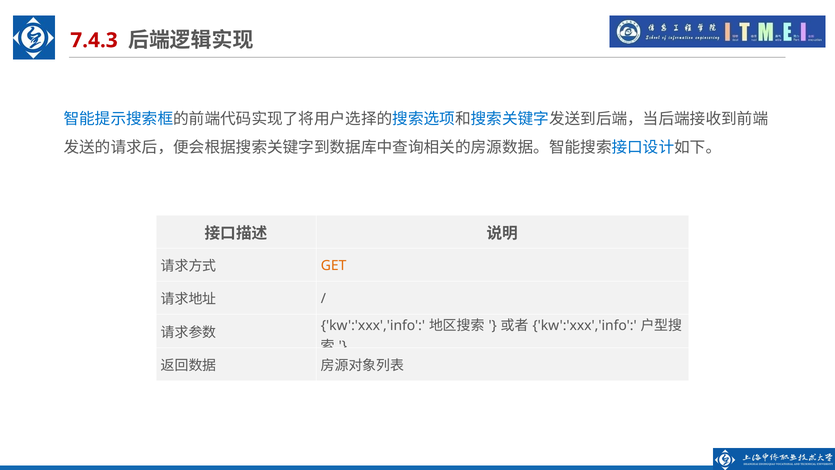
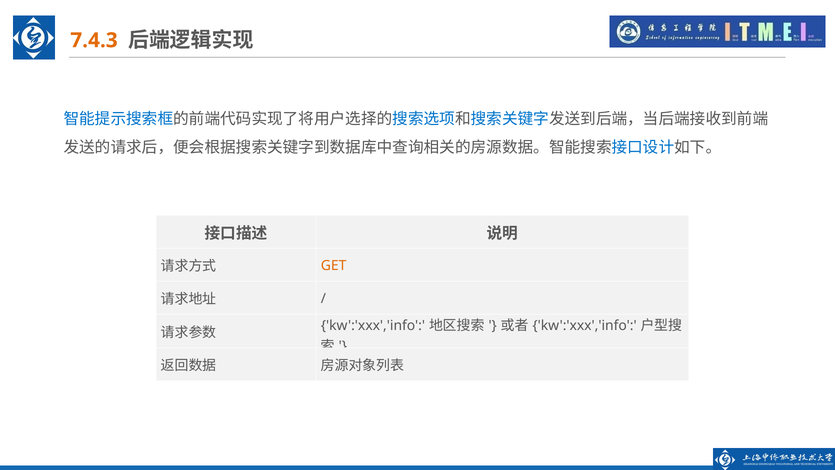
7.4.3 colour: red -> orange (94, 40)
